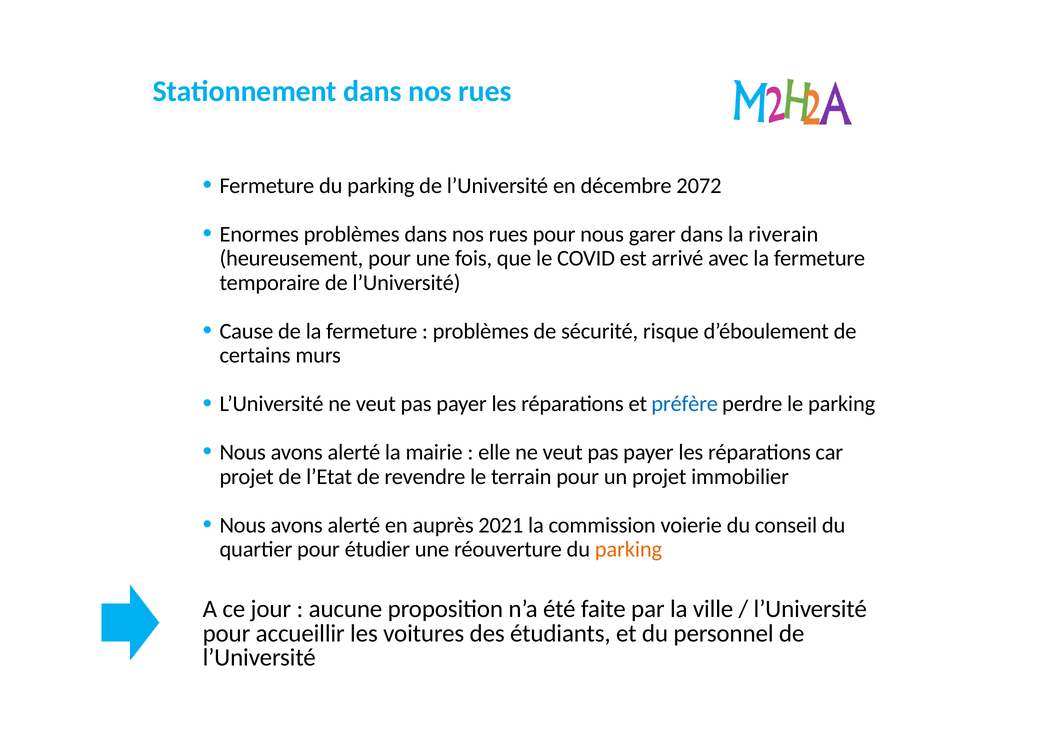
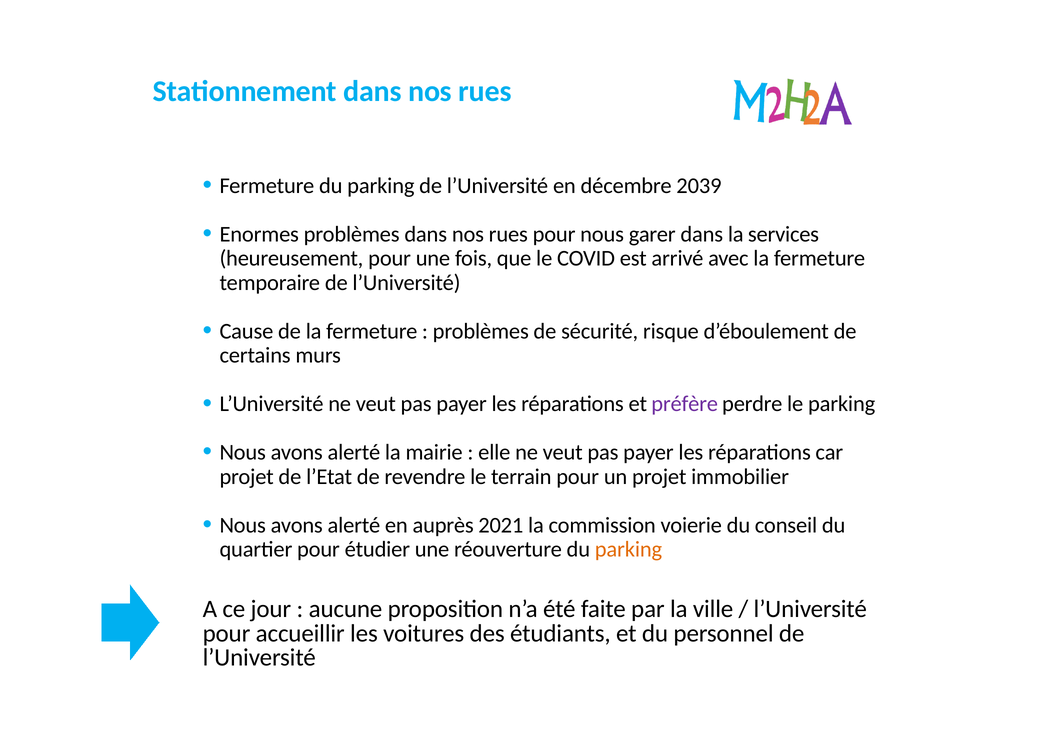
2072: 2072 -> 2039 (699, 186)
riverain: riverain -> services (784, 234)
préfère colour: blue -> purple (685, 404)
